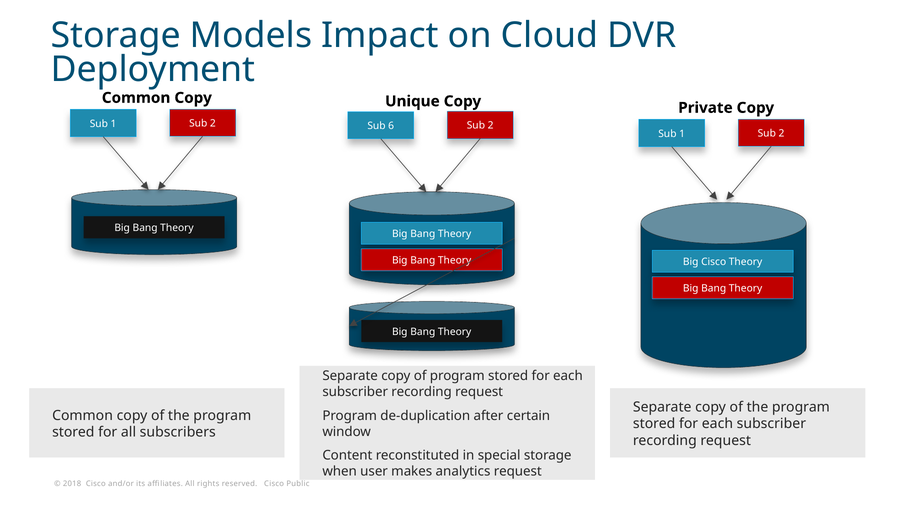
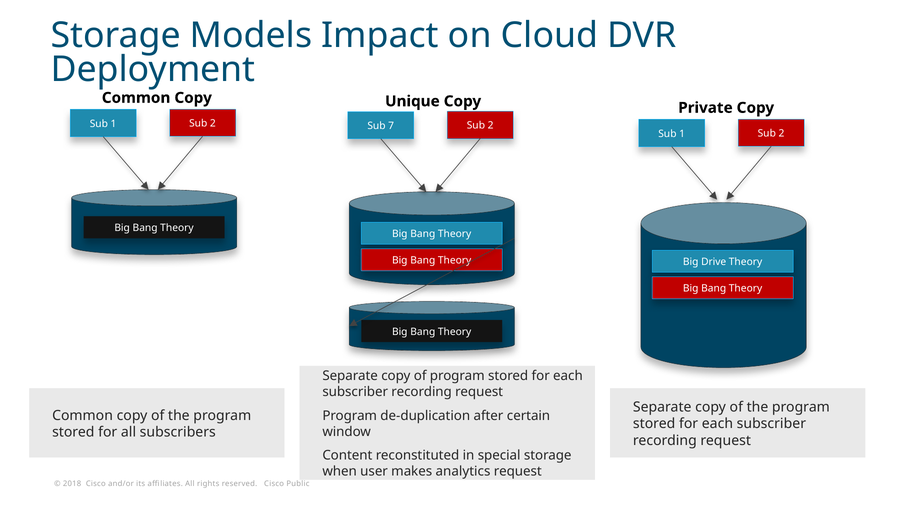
6: 6 -> 7 (391, 126)
Big Cisco: Cisco -> Drive (714, 262)
